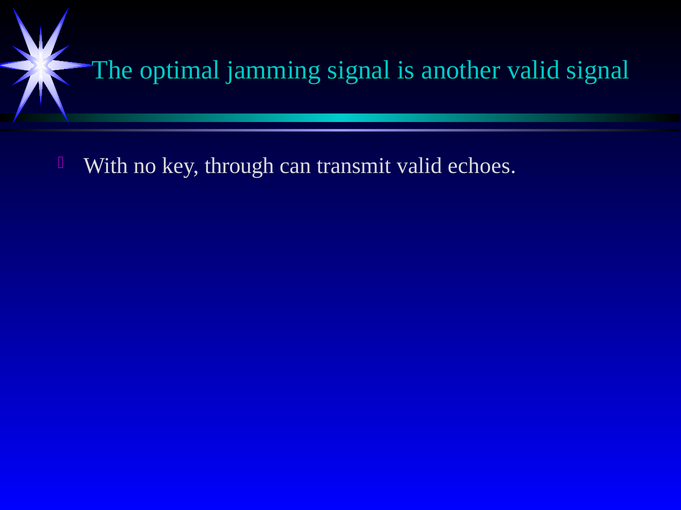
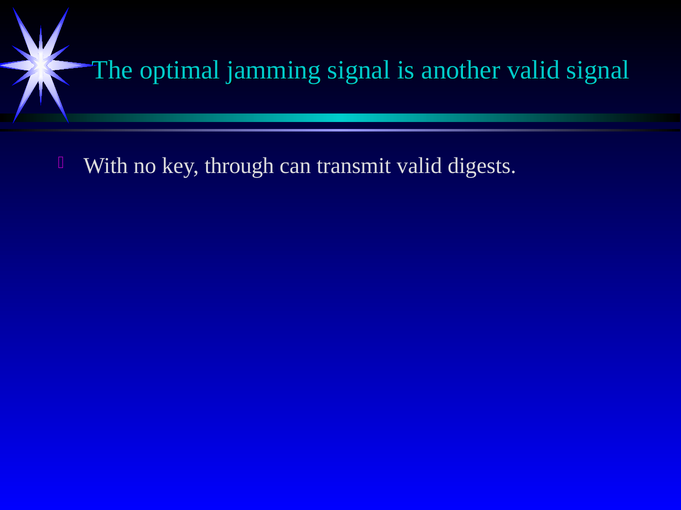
echoes: echoes -> digests (482, 166)
